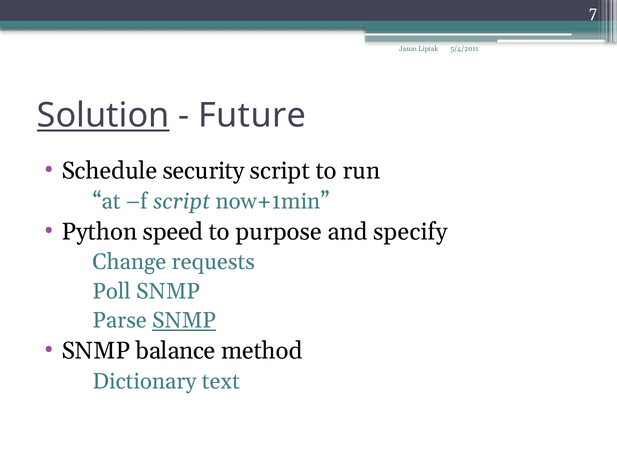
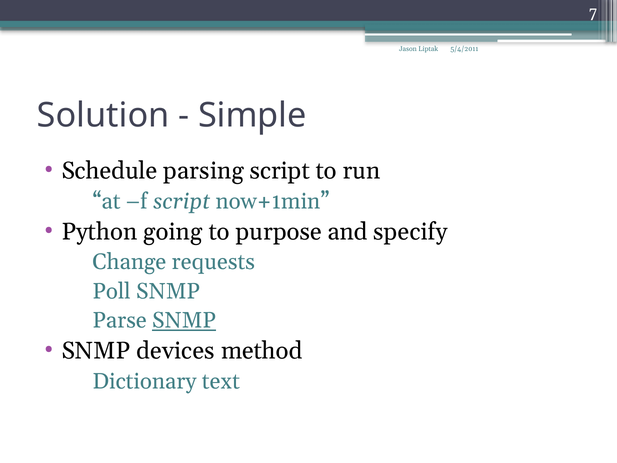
Solution underline: present -> none (103, 115)
Future: Future -> Simple (252, 115)
security: security -> parsing (204, 171)
speed: speed -> going (173, 232)
balance: balance -> devices (175, 351)
